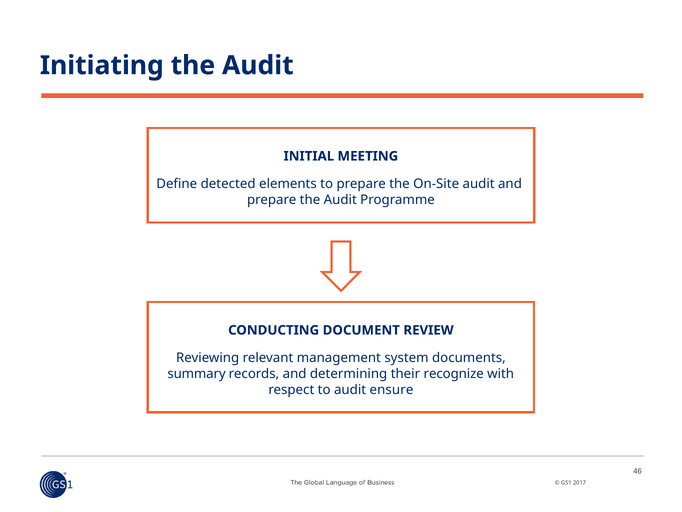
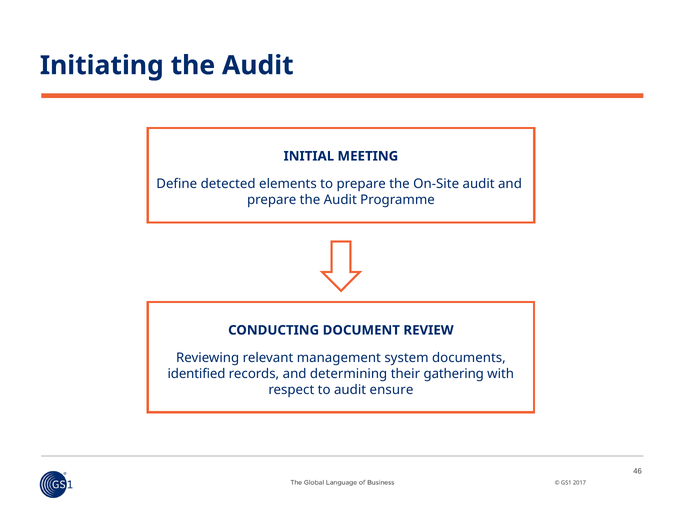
summary: summary -> identified (197, 374)
recognize: recognize -> gathering (454, 374)
